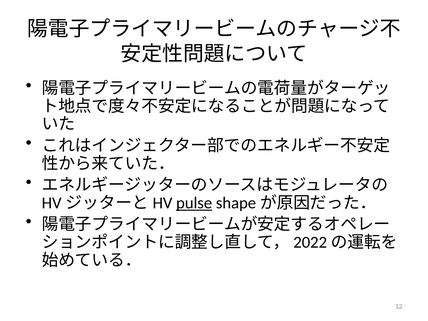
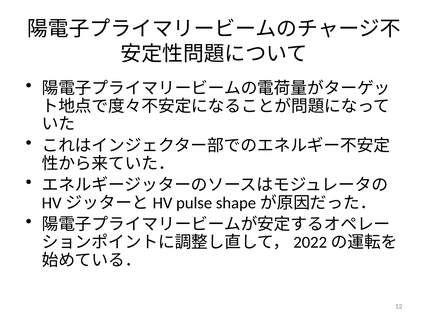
pulse underline: present -> none (194, 203)
